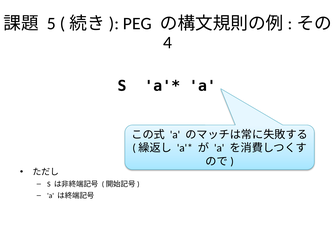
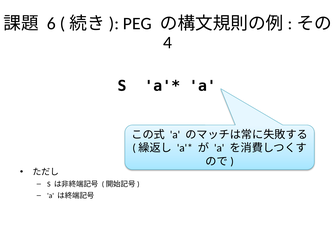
5: 5 -> 6 (51, 24)
